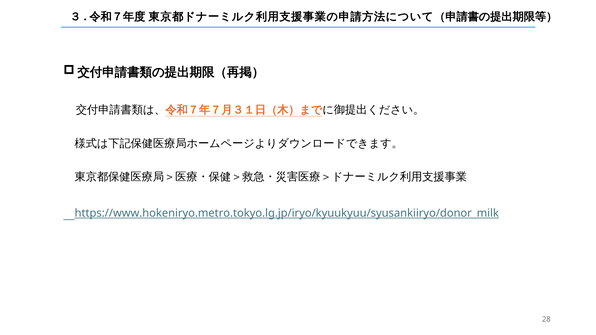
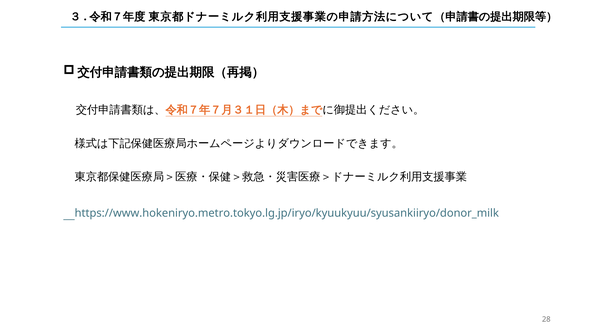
https://www.hokeniryo.metro.tokyo.lg.jp/iryo/kyuukyuu/syusankiiryo/donor_milk underline: present -> none (287, 213)
